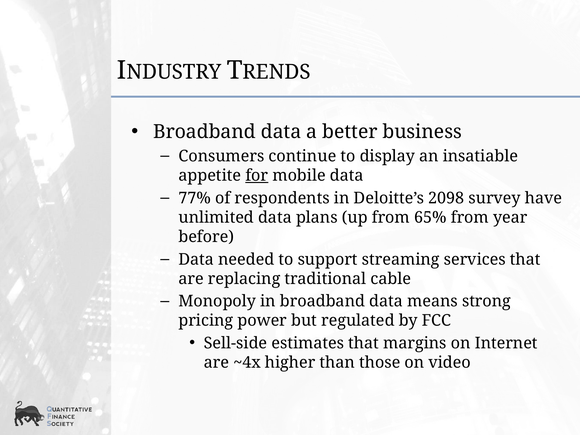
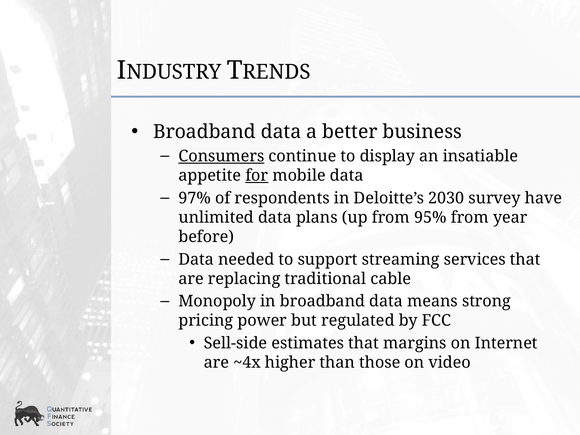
Consumers underline: none -> present (221, 156)
77%: 77% -> 97% (195, 198)
2098: 2098 -> 2030 (446, 198)
65%: 65% -> 95% (430, 217)
